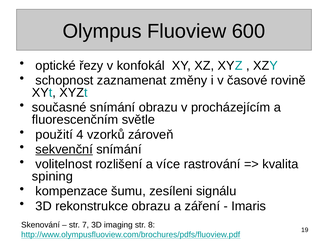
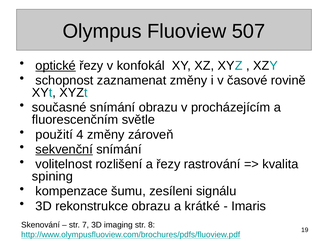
600: 600 -> 507 (249, 31)
optické underline: none -> present (56, 66)
4 vzorků: vzorků -> změny (106, 135)
a více: více -> řezy (168, 164)
záření: záření -> krátké (202, 206)
